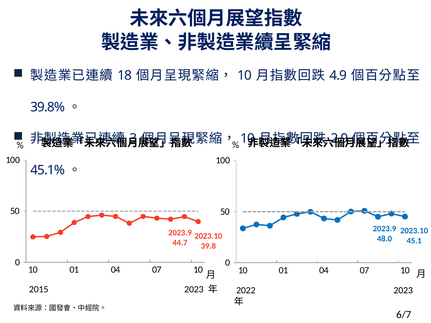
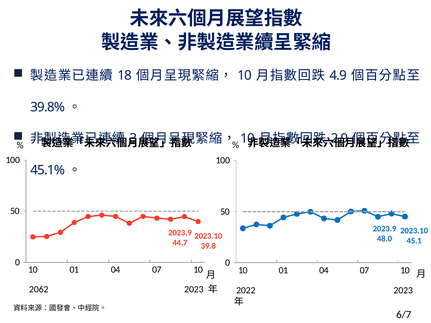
2015: 2015 -> 2062 (39, 289)
